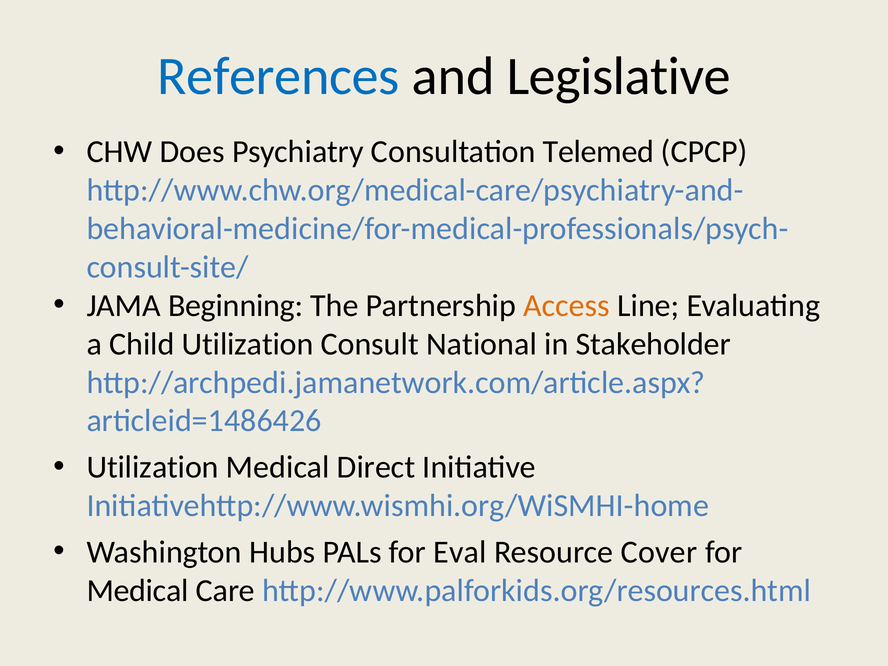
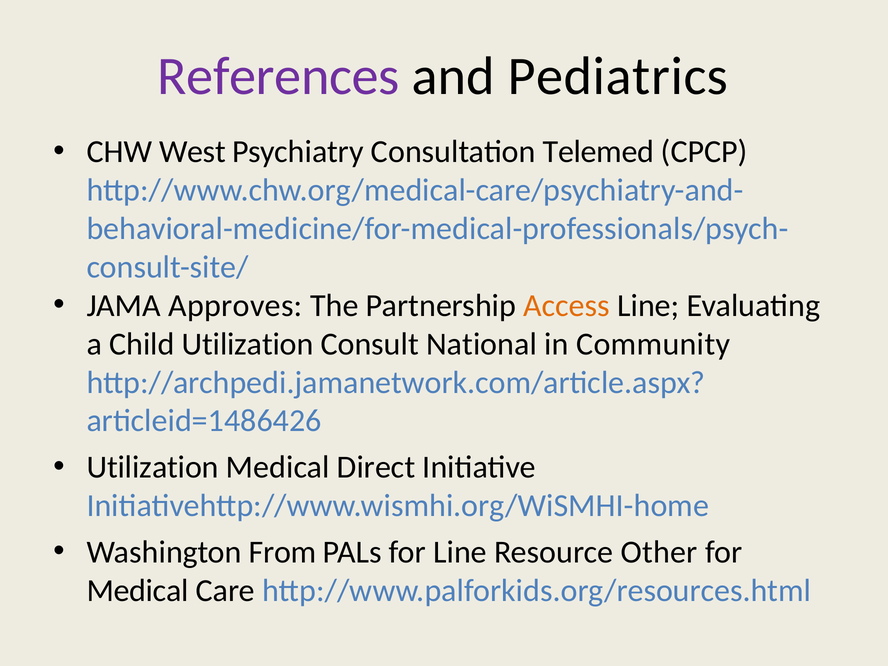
References colour: blue -> purple (278, 76)
Legislative: Legislative -> Pediatrics (618, 76)
Does: Does -> West (192, 152)
Beginning: Beginning -> Approves (235, 306)
Stakeholder: Stakeholder -> Community (653, 344)
Hubs: Hubs -> From (282, 552)
for Eval: Eval -> Line (460, 552)
Cover: Cover -> Other (659, 552)
